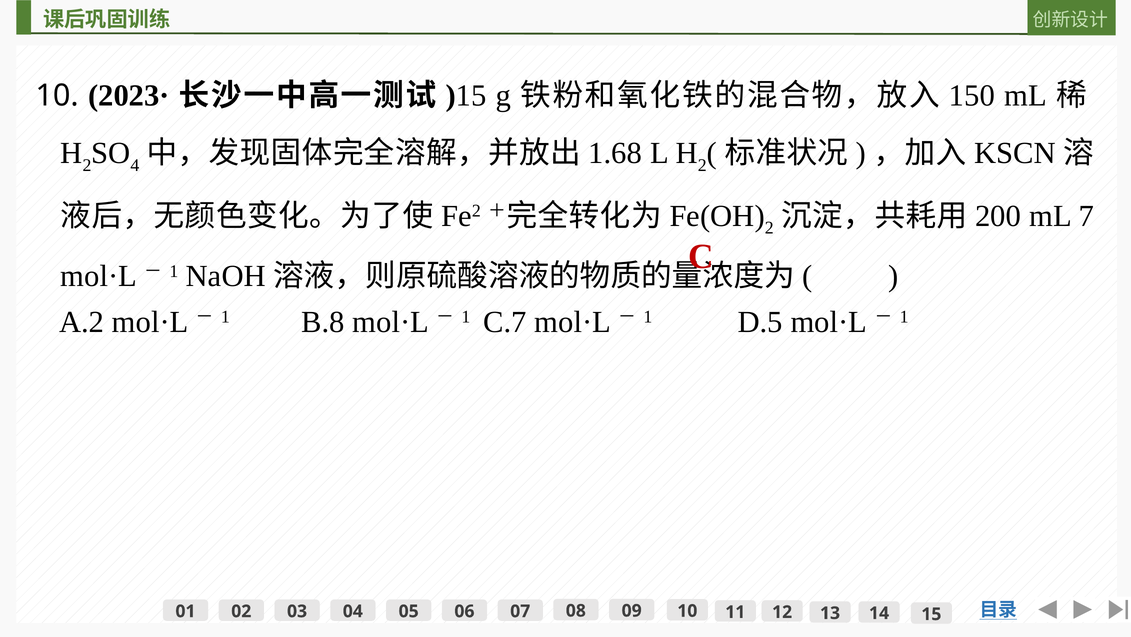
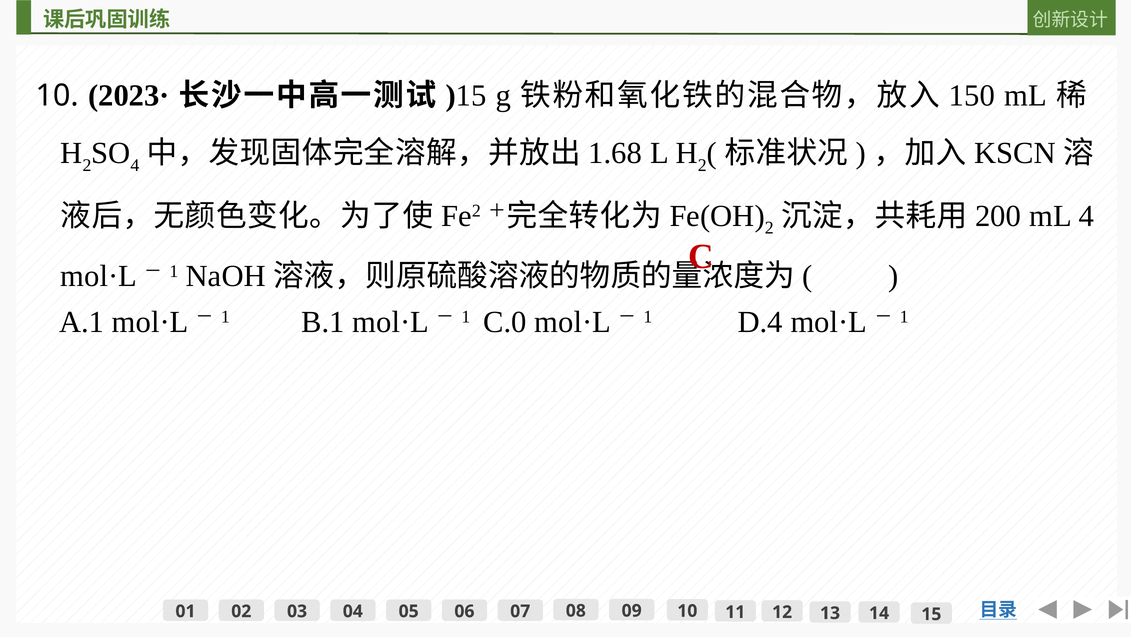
mL 7: 7 -> 4 (1086, 216)
A.2: A.2 -> A.1 (82, 322)
B.8: B.8 -> B.1 (323, 322)
C.7: C.7 -> C.0 (505, 322)
D.5: D.5 -> D.4 (760, 322)
